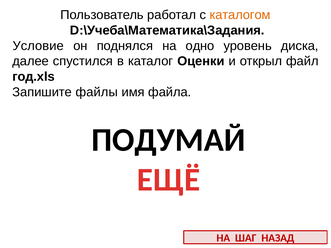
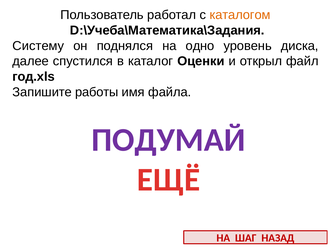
Условие: Условие -> Систему (38, 46)
файлы: файлы -> работы (97, 92)
ПОДУМАЙ colour: black -> purple (168, 140)
